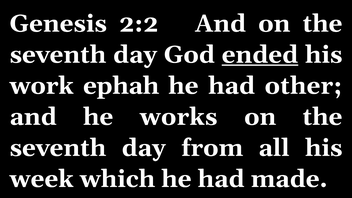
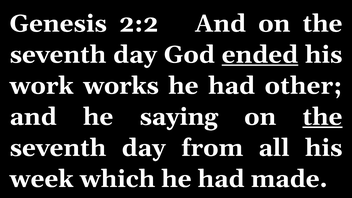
ephah: ephah -> works (121, 86)
works: works -> saying (179, 117)
the underline: none -> present (322, 117)
